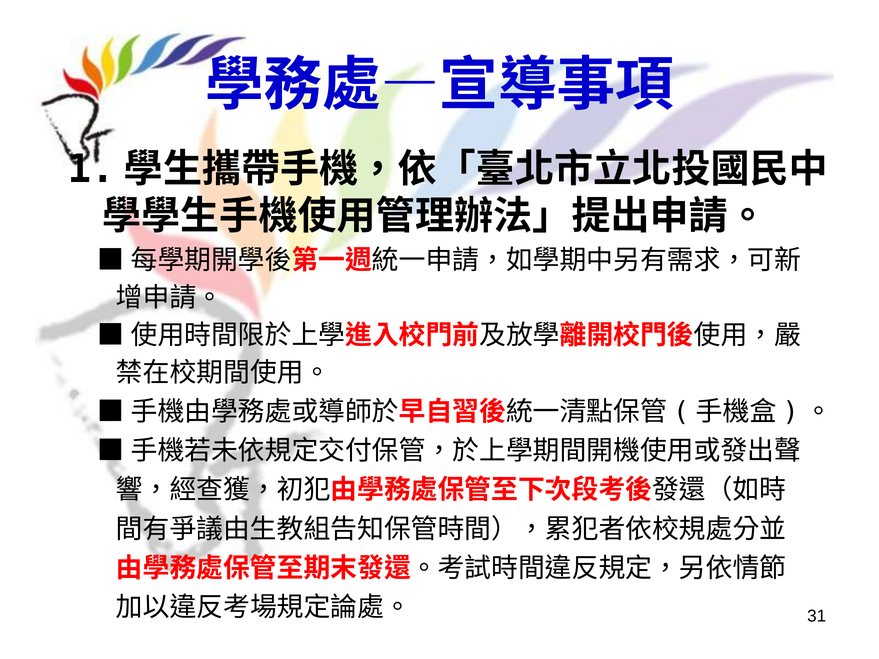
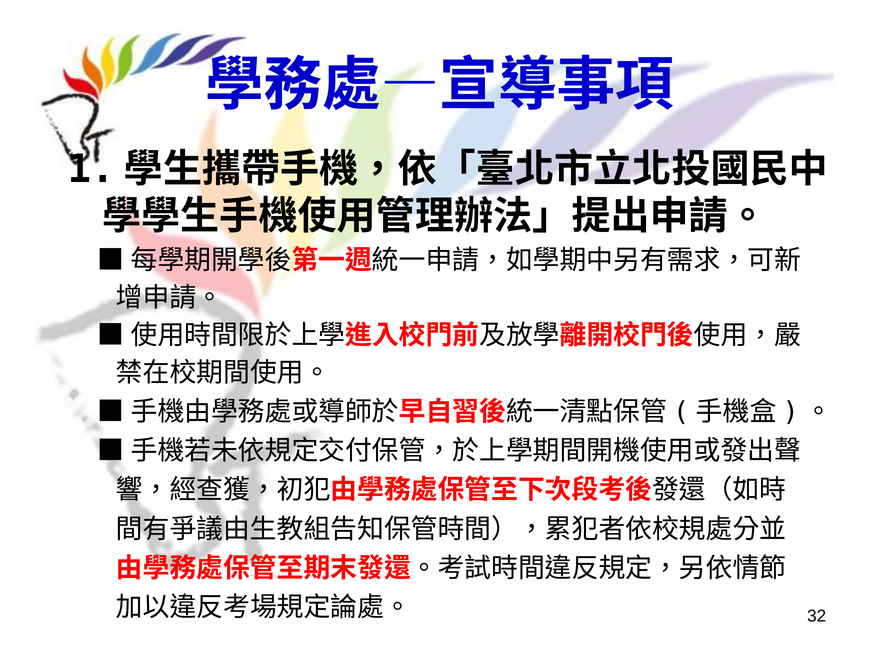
31: 31 -> 32 (817, 616)
